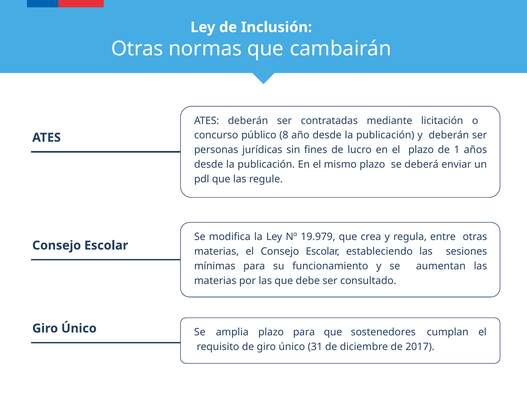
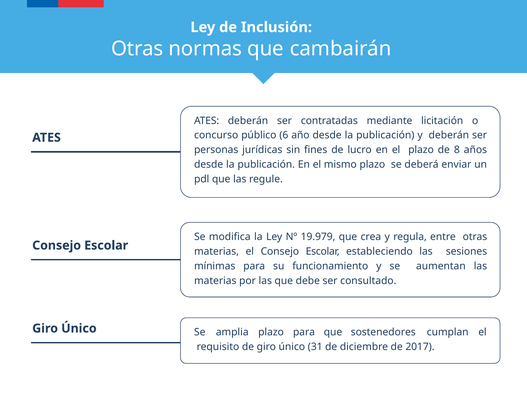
8: 8 -> 6 (284, 135)
1: 1 -> 8 (457, 150)
